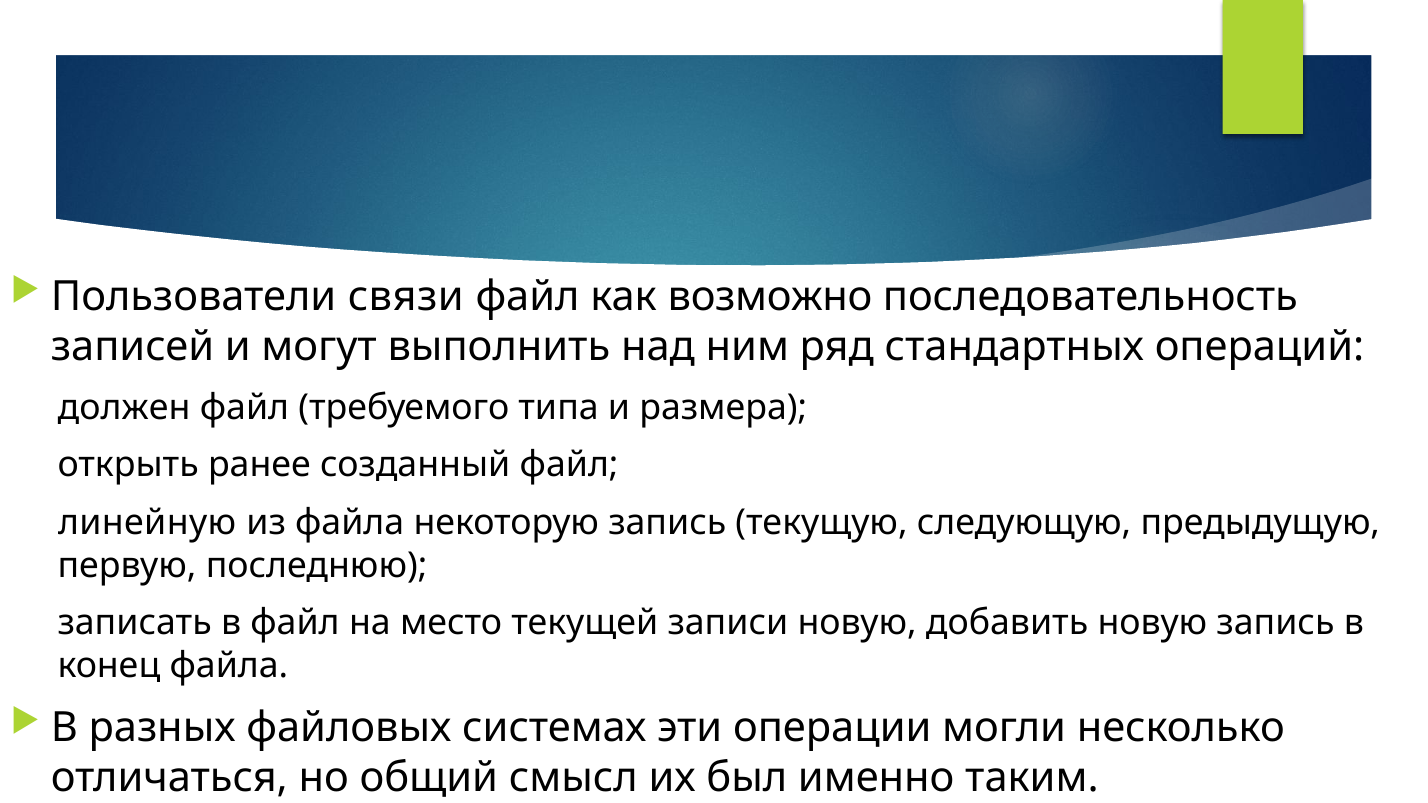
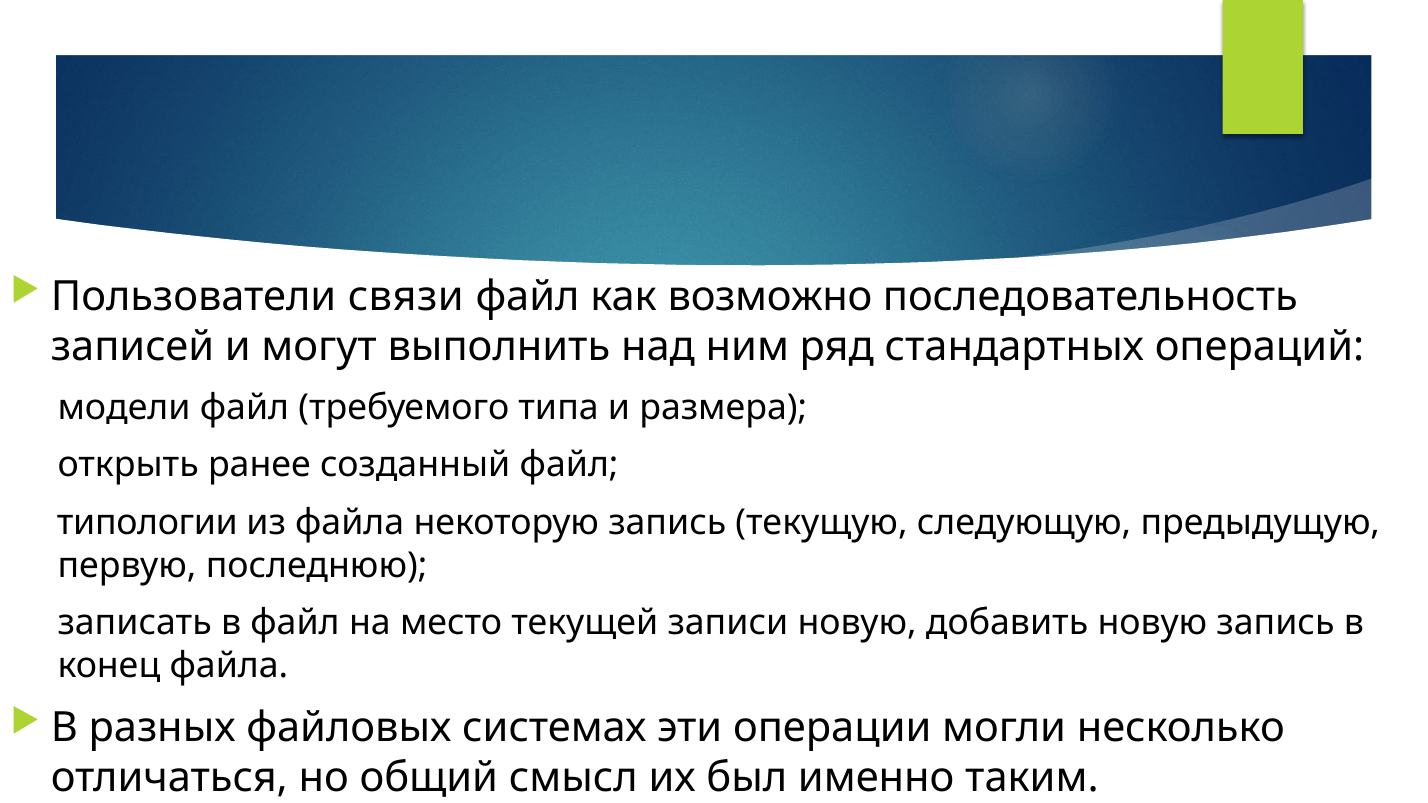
должен: должен -> модели (124, 407)
линейную: линейную -> типологии (147, 523)
